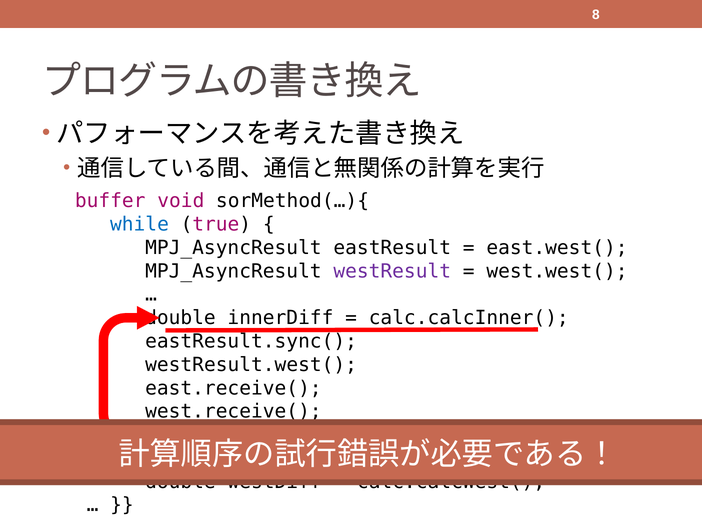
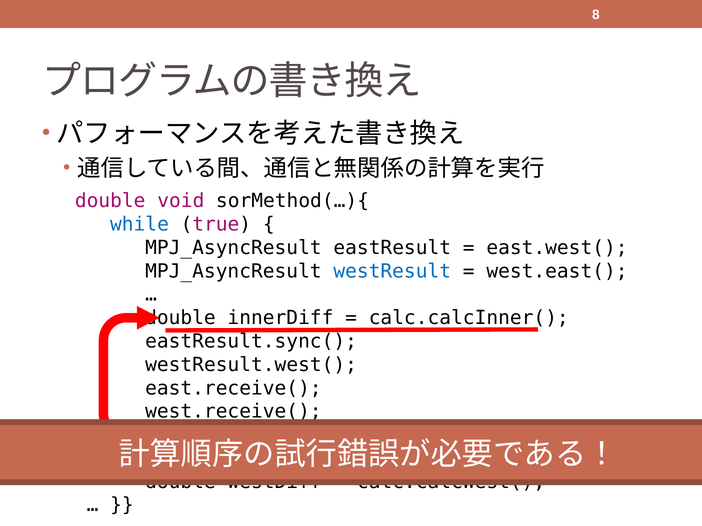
buffer: buffer -> double (110, 201)
westResult colour: purple -> blue (392, 271)
west.west(: west.west( -> west.east( (557, 271)
